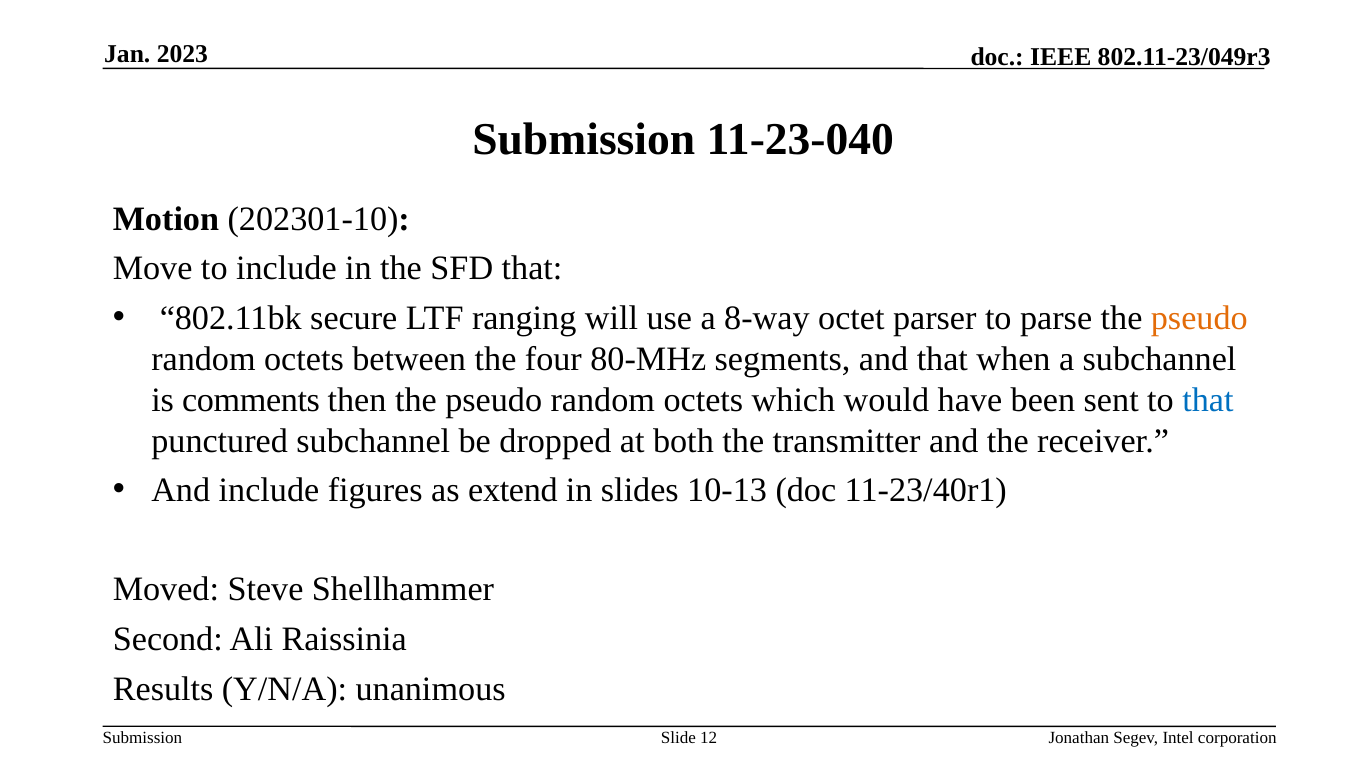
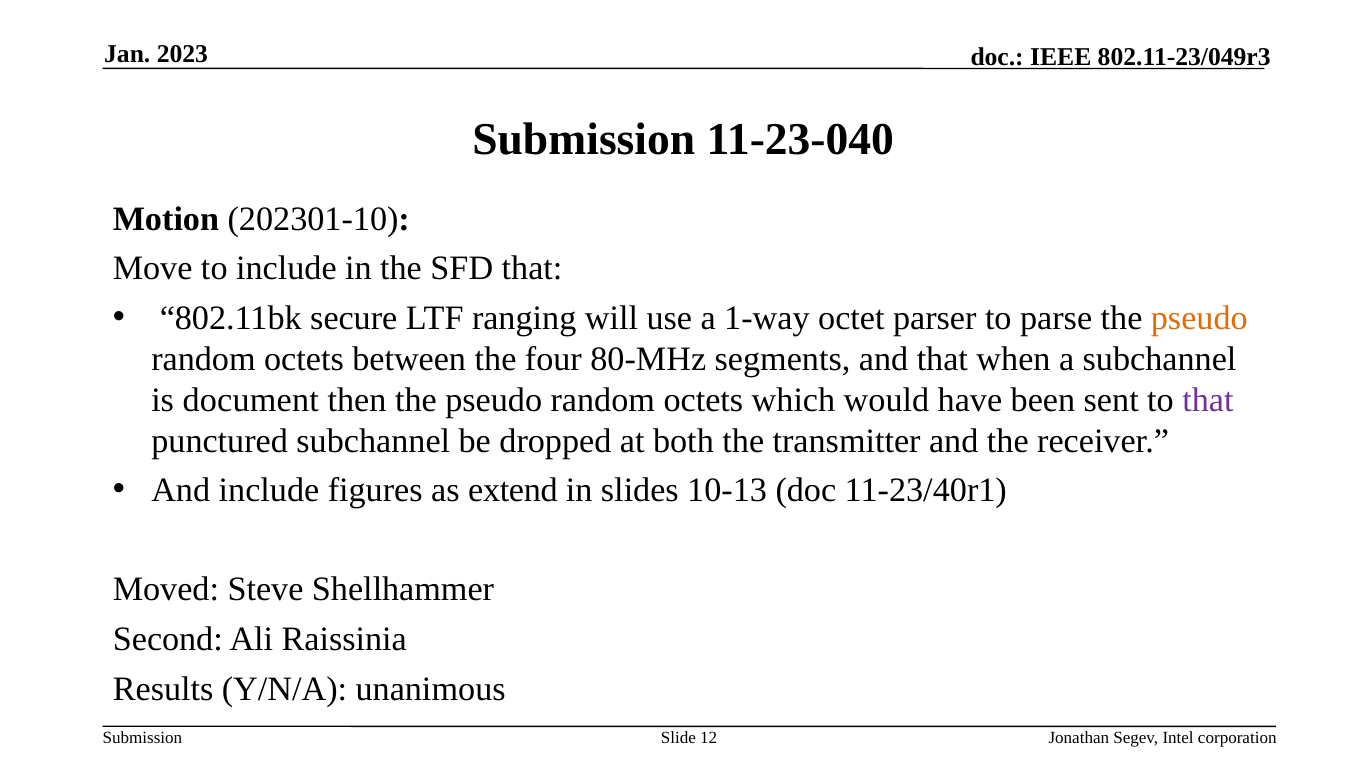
8-way: 8-way -> 1-way (767, 318)
comments: comments -> document (251, 400)
that colour: blue -> purple (1208, 400)
